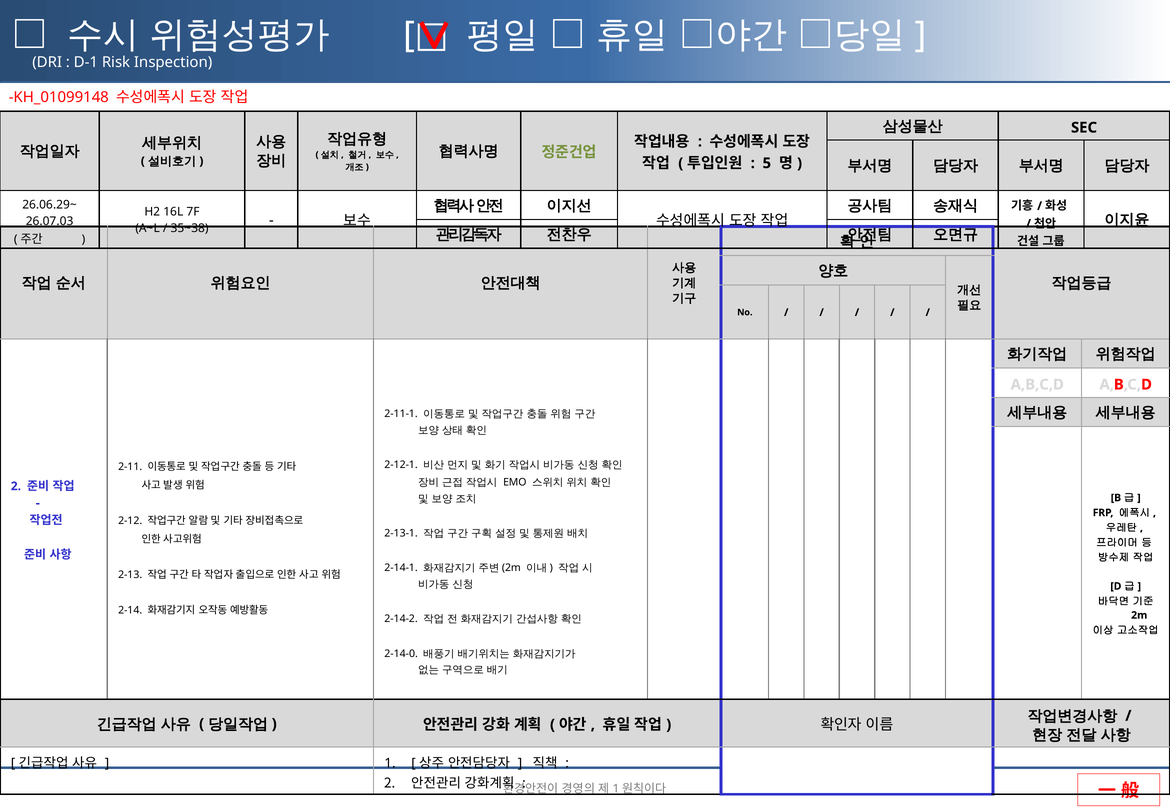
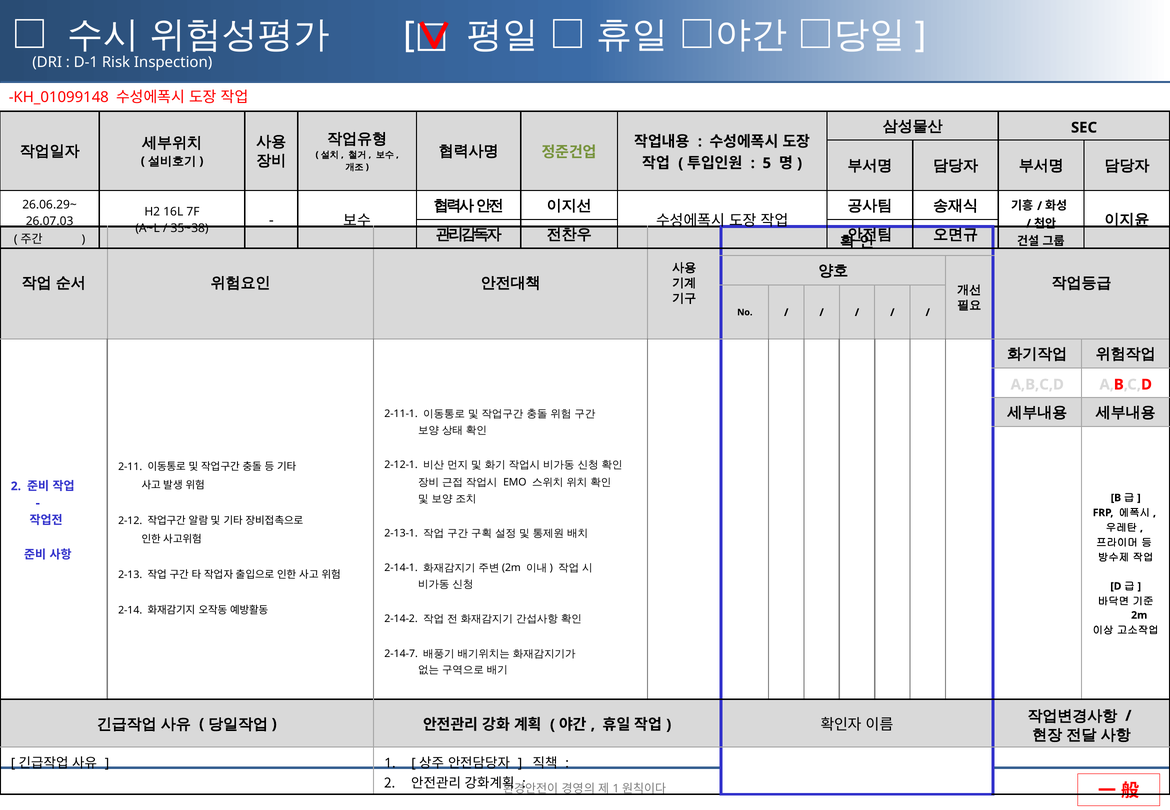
2-14-0: 2-14-0 -> 2-14-7 (401, 654)
